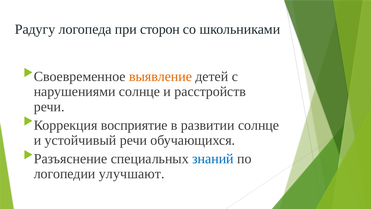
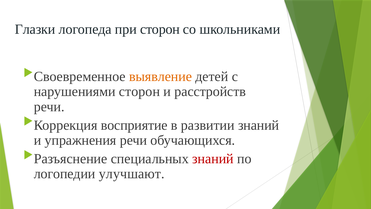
Радугу: Радугу -> Глазки (35, 29)
нарушениями солнце: солнце -> сторон (139, 91)
развитии солнце: солнце -> знаний (259, 125)
устойчивый: устойчивый -> упражнения (81, 140)
знаний colour: blue -> red (213, 159)
